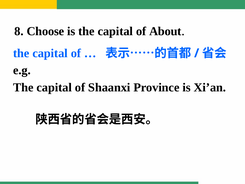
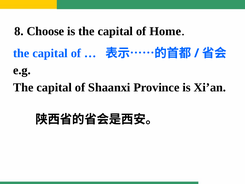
About: About -> Home (165, 31)
